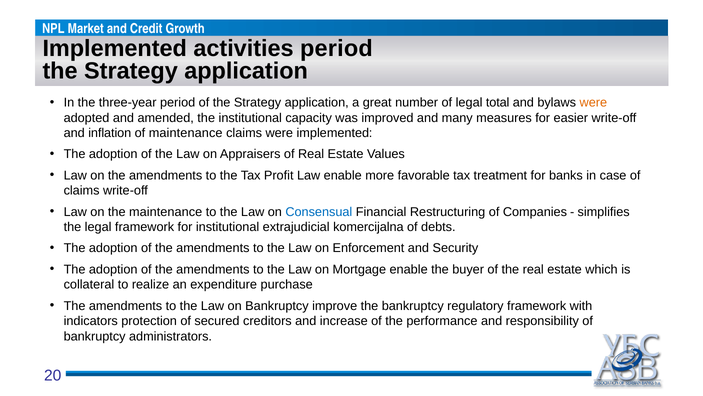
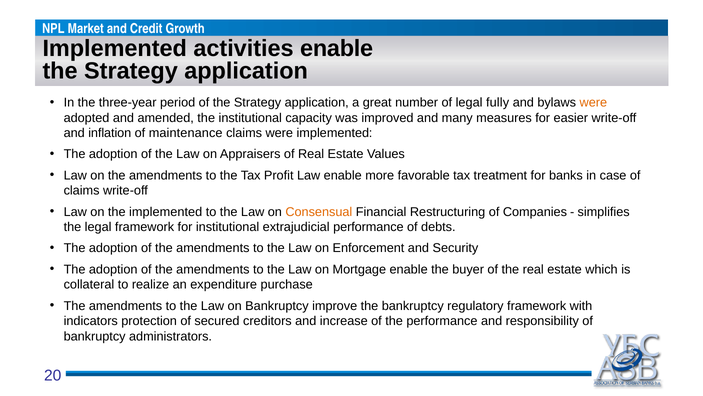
activities period: period -> enable (337, 49)
total: total -> fully (498, 102)
the maintenance: maintenance -> implemented (166, 212)
Consensual colour: blue -> orange (319, 212)
extrajudicial komercijalna: komercijalna -> performance (368, 227)
